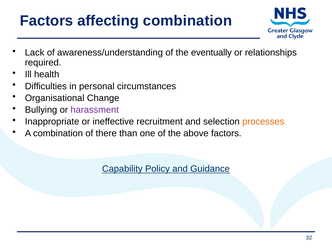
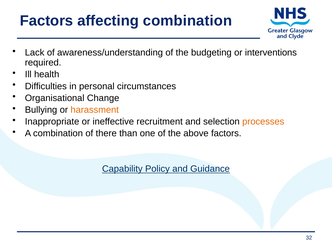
eventually: eventually -> budgeting (211, 53)
relationships: relationships -> interventions (271, 53)
harassment colour: purple -> orange (95, 110)
